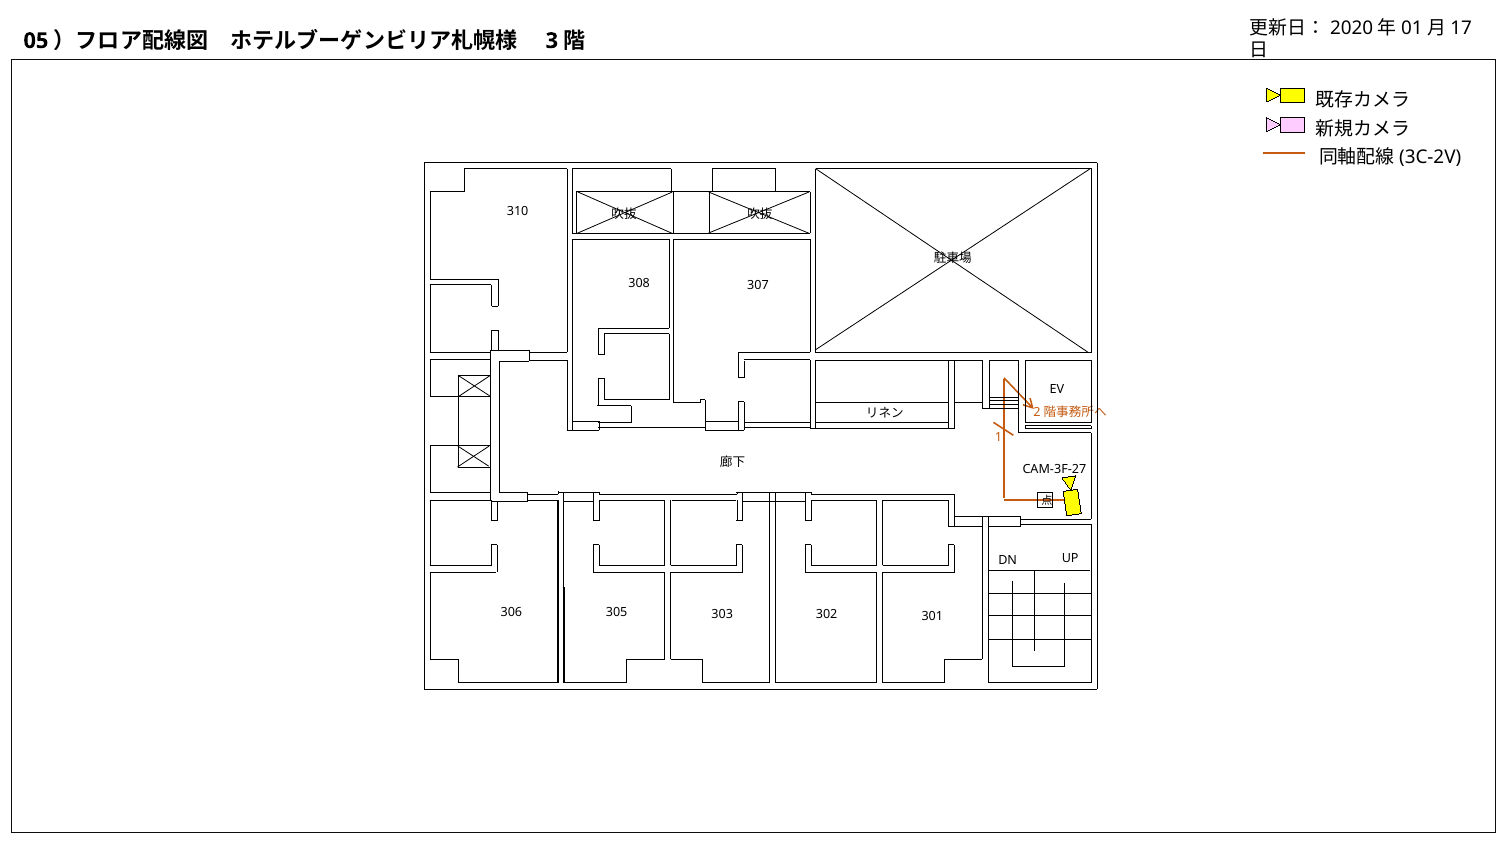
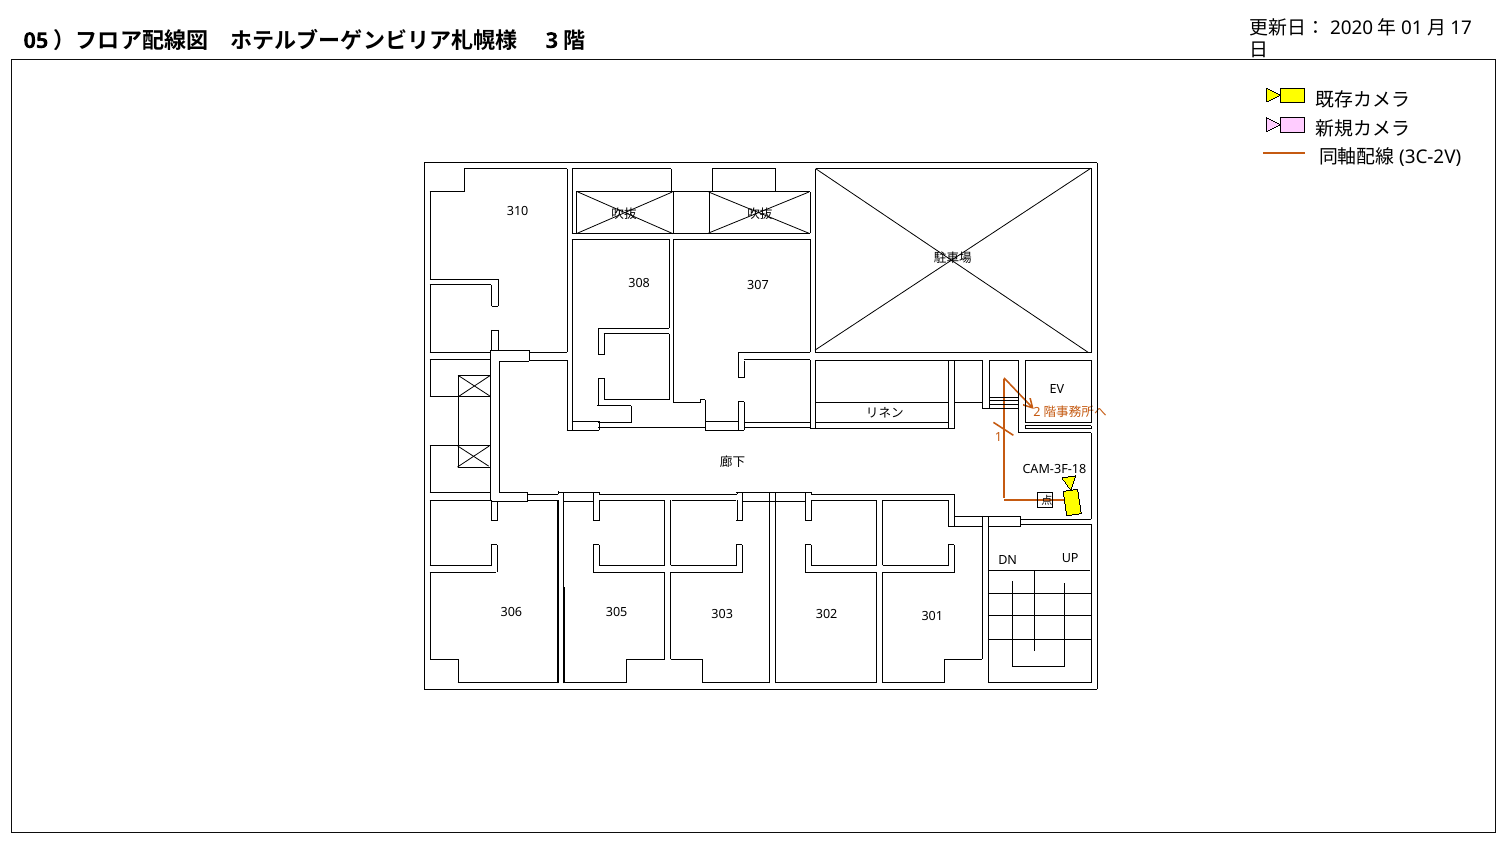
CAM-3F-27: CAM-3F-27 -> CAM-3F-18 (1054, 469)
